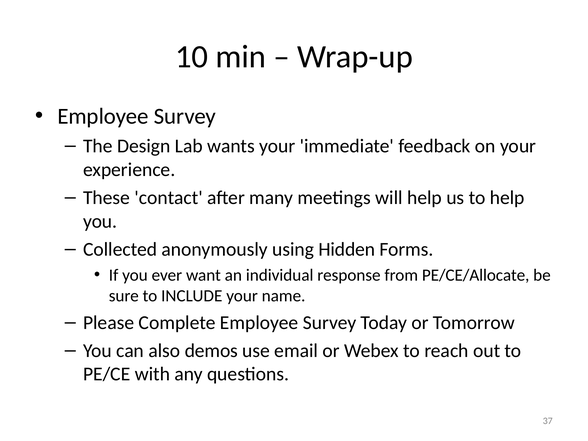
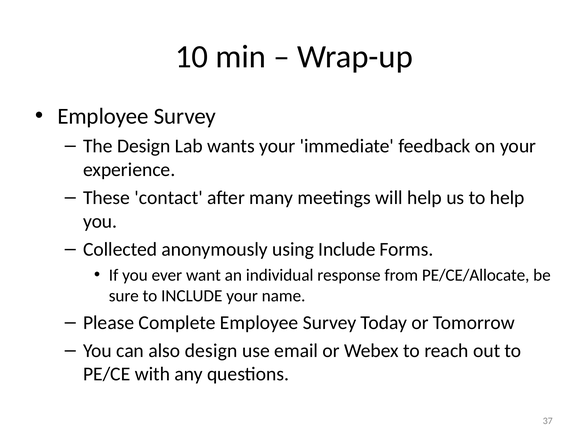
using Hidden: Hidden -> Include (347, 249)
also demos: demos -> design (211, 351)
